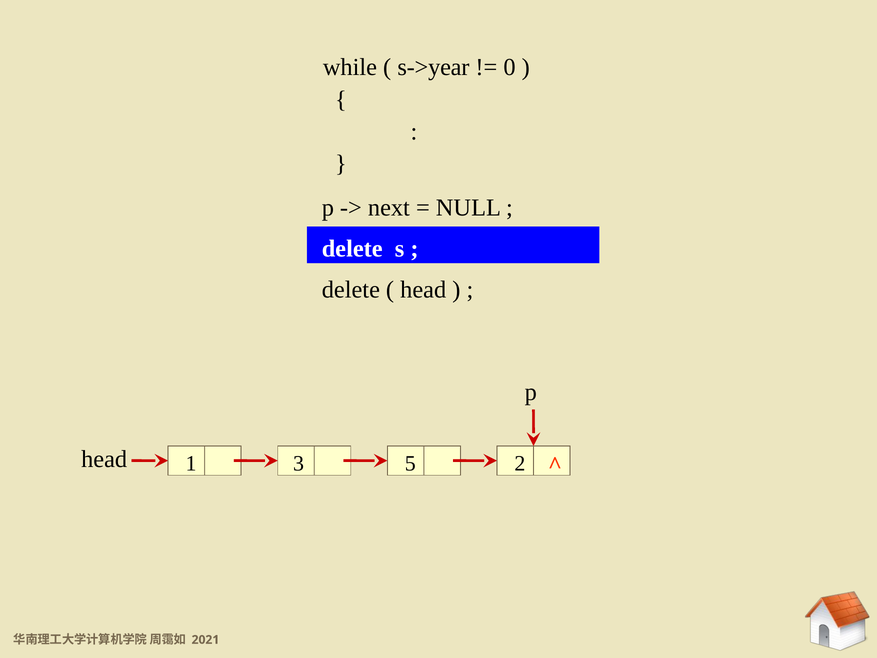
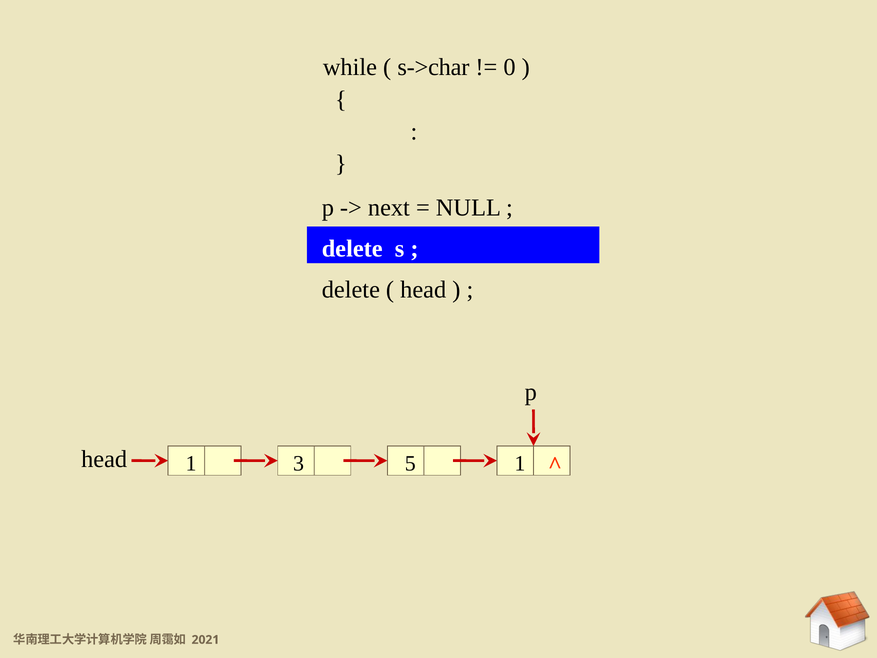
s->year: s->year -> s->char (433, 67)
5 2: 2 -> 1 (520, 463)
